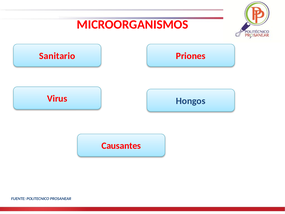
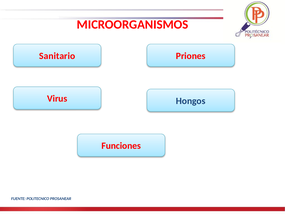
Causantes: Causantes -> Funciones (121, 146)
